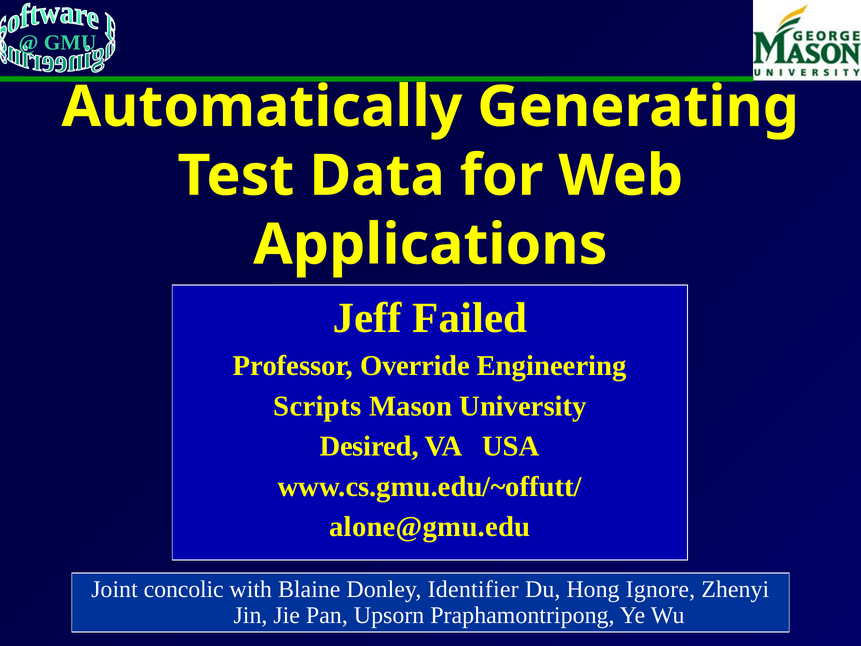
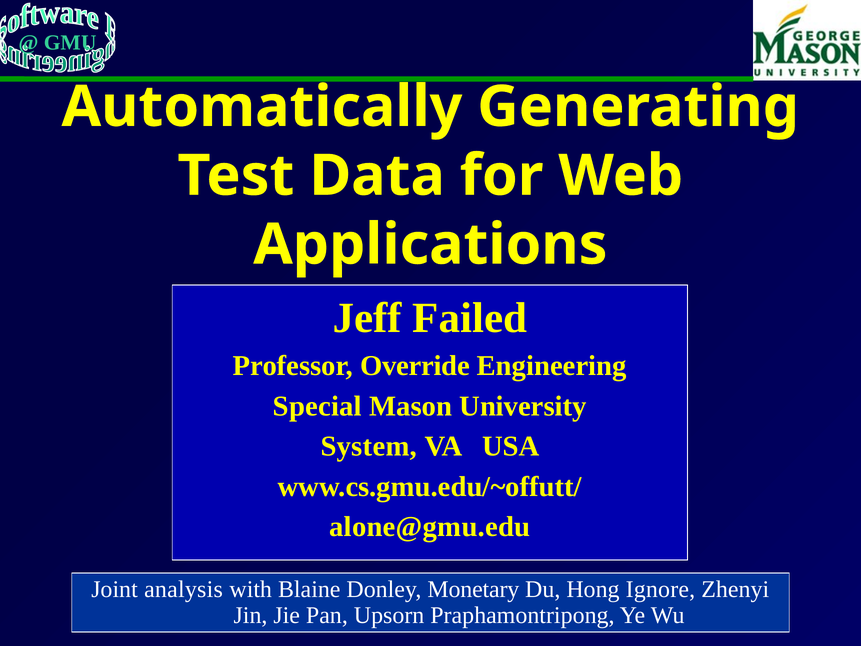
Scripts: Scripts -> Special (317, 406)
Desired: Desired -> System (369, 446)
concolic: concolic -> analysis (183, 589)
Identifier: Identifier -> Monetary (473, 589)
